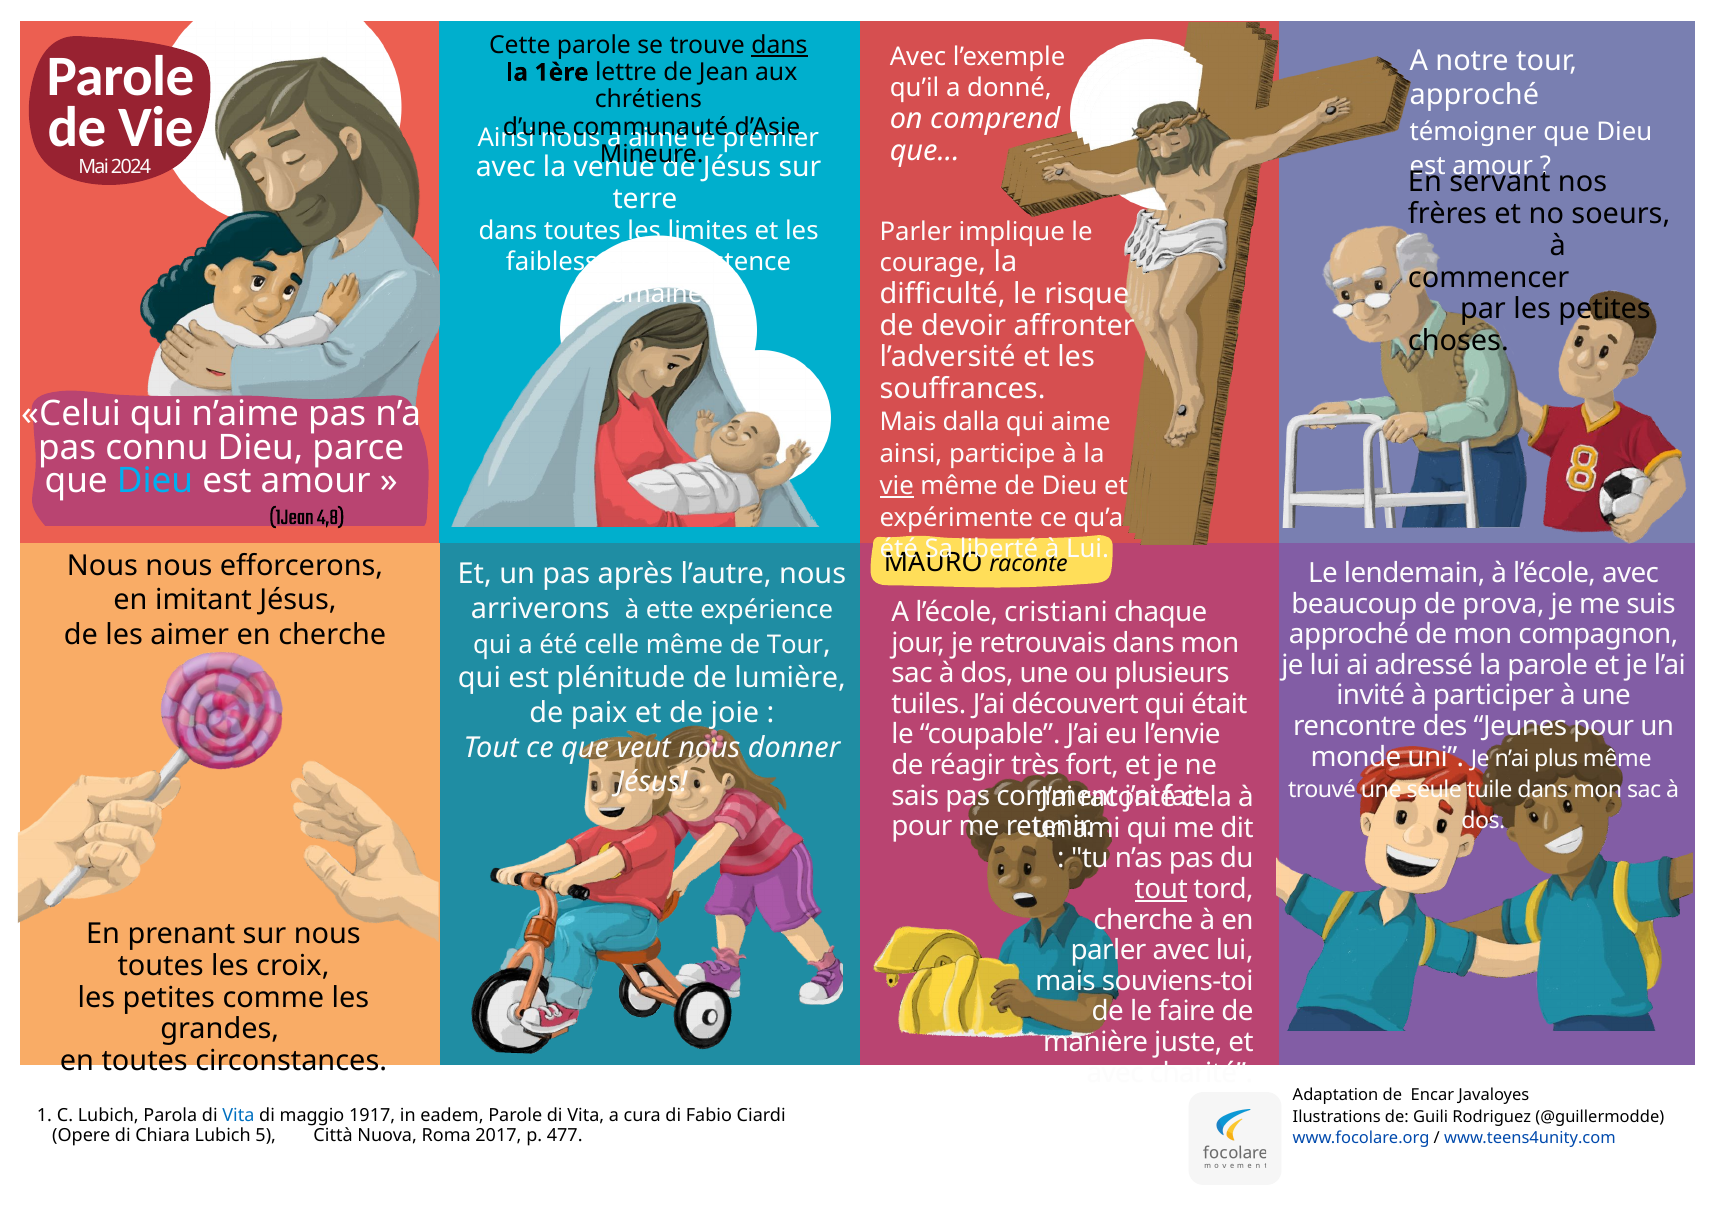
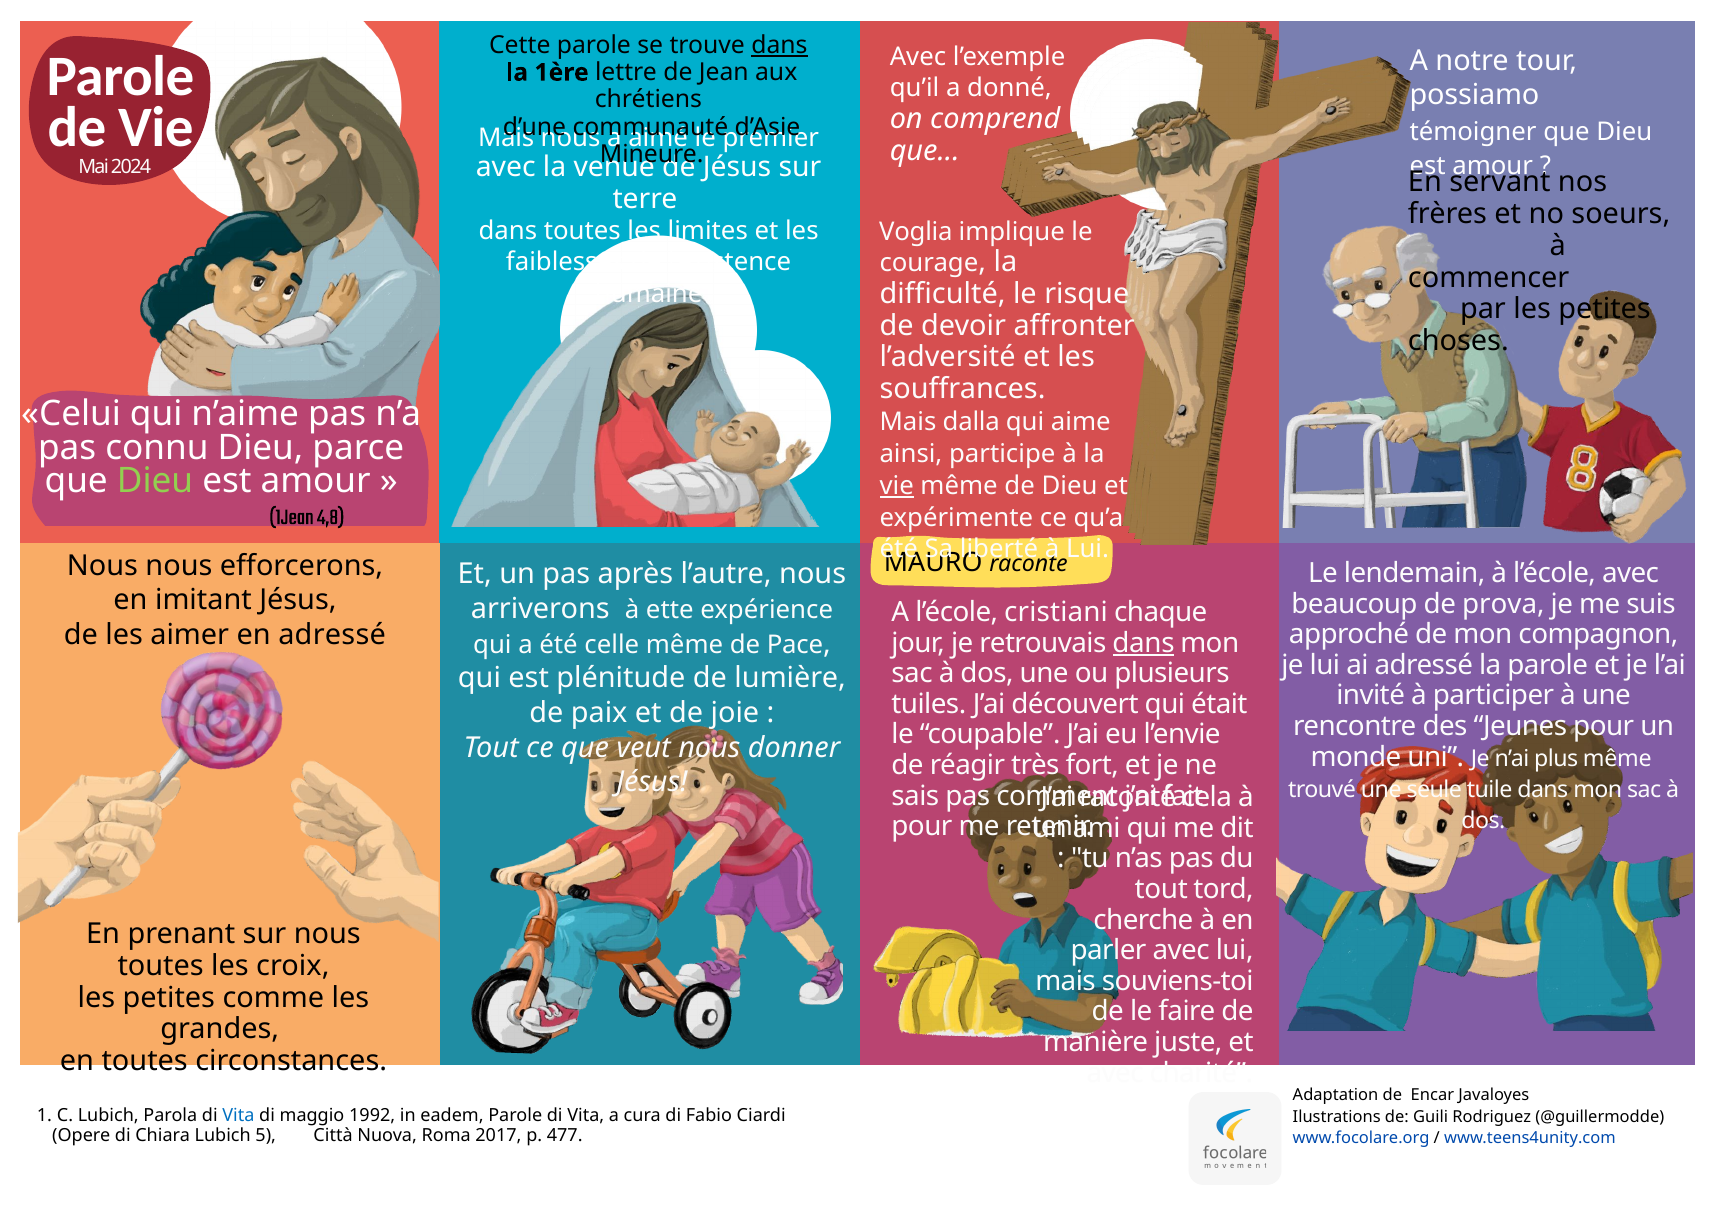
approché: approché -> possiamo (1474, 95)
Ainsi: Ainsi -> Mais (506, 138)
Parler: Parler -> Voglia (916, 232)
Dieu colour: light blue -> light green (155, 481)
en cherche: cherche -> adressé (332, 635)
dans underline: none -> present (1143, 643)
de Tour: Tour -> Pace (795, 645)
tout underline: present -> none (1161, 889)
1917: 1917 -> 1992 (372, 1116)
